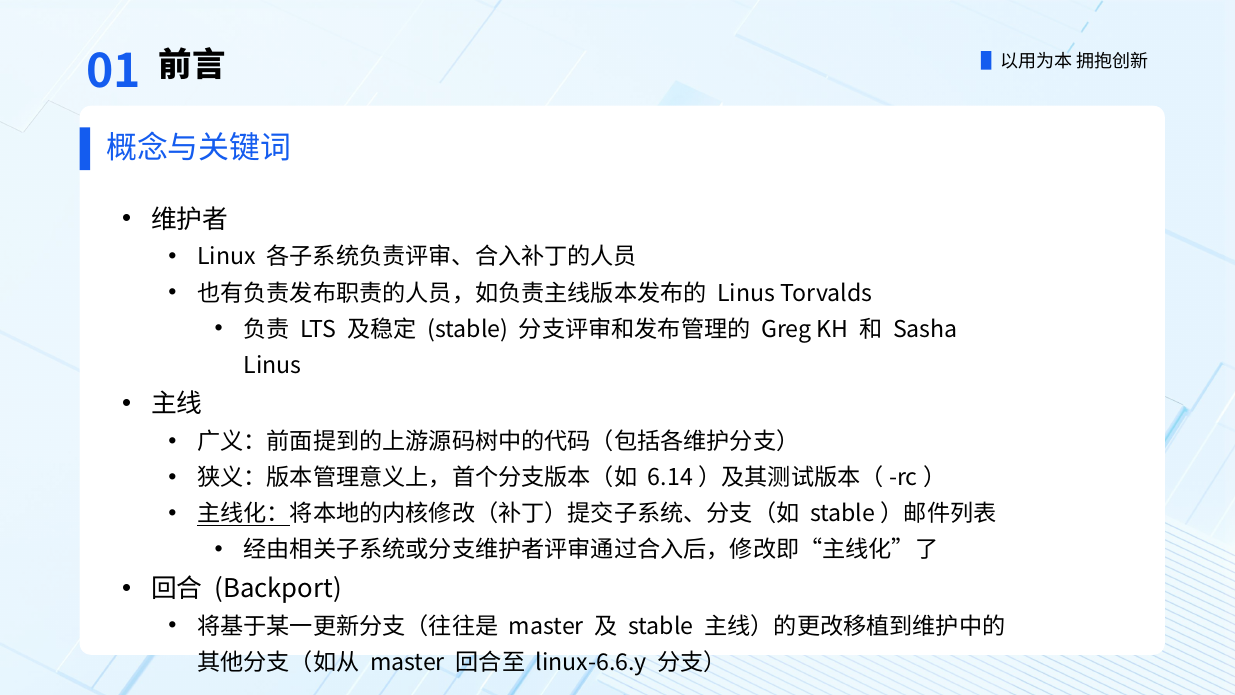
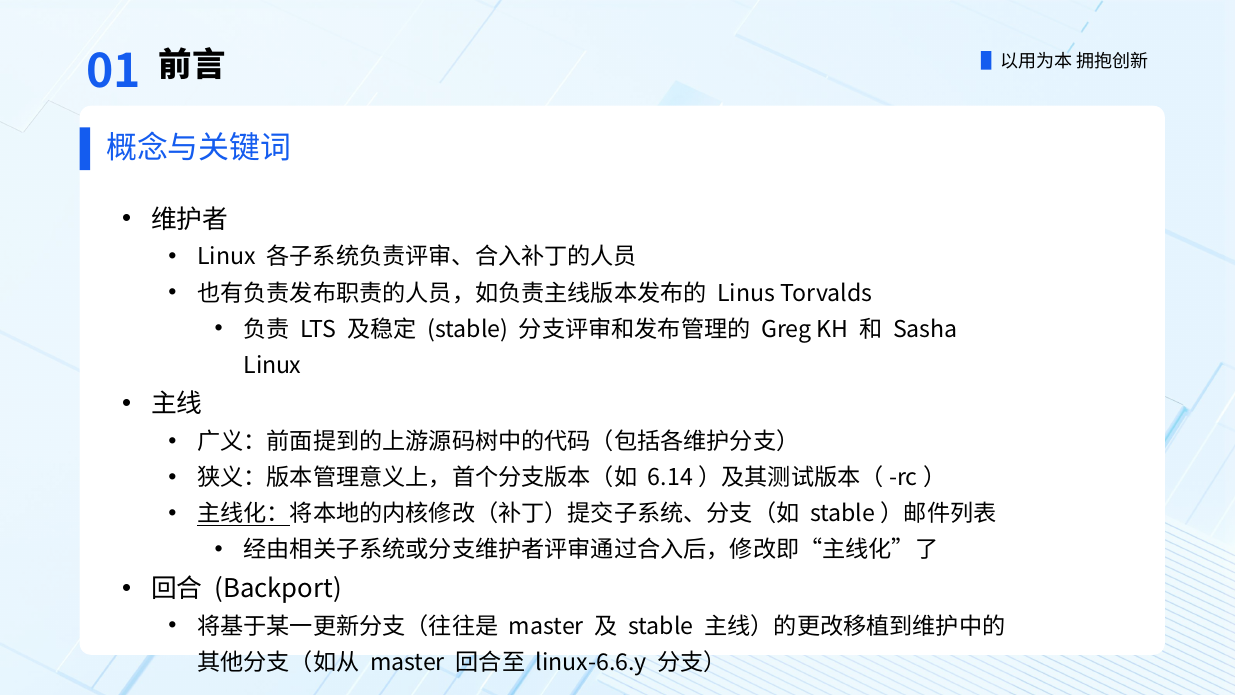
Linus: Linus -> Linux (273, 365)
